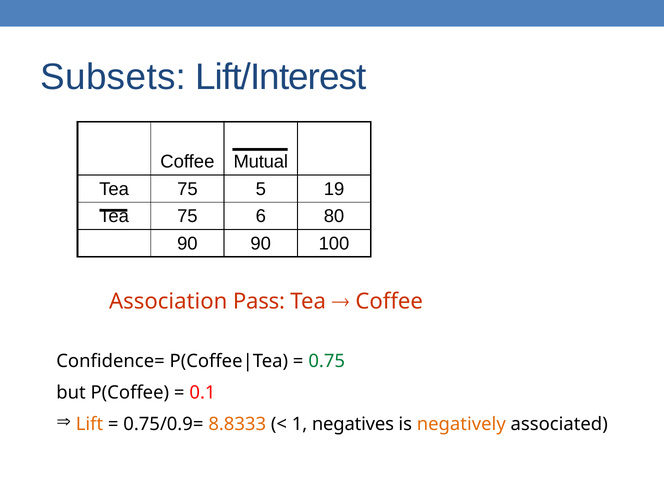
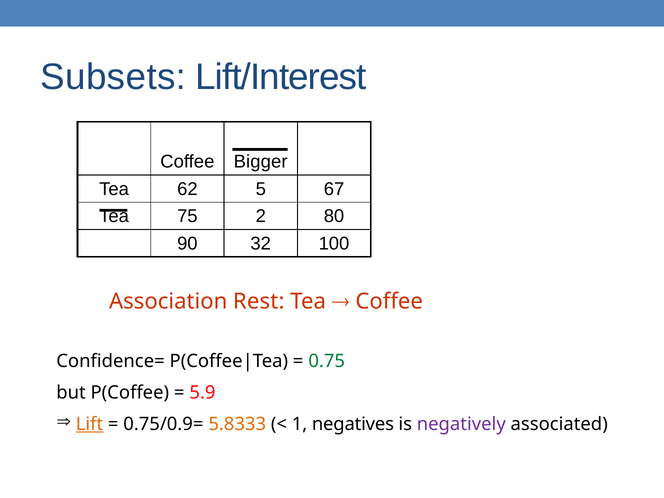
Mutual: Mutual -> Bigger (261, 162)
75: 75 -> 62 (187, 189)
19: 19 -> 67 (334, 189)
6: 6 -> 2 (261, 216)
90 90: 90 -> 32 (261, 244)
Pass: Pass -> Rest (259, 301)
0.1: 0.1 -> 5.9 (203, 393)
Lift underline: none -> present (90, 424)
8.8333: 8.8333 -> 5.8333 (237, 424)
negatively colour: orange -> purple (461, 424)
